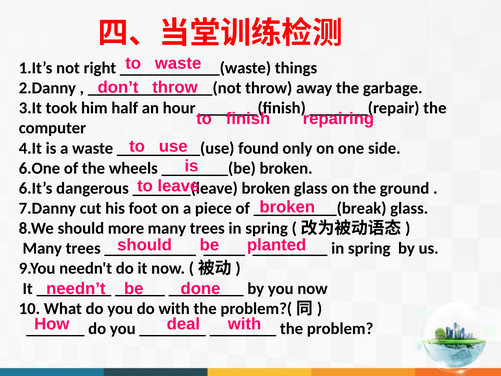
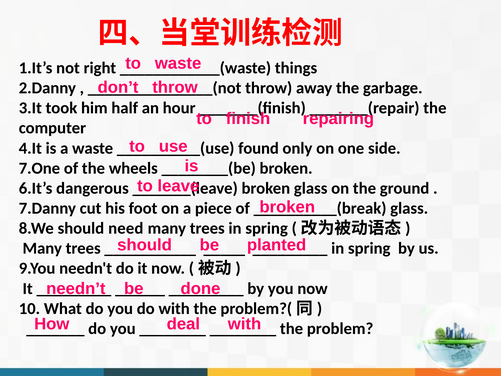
6.One: 6.One -> 7.One (39, 168)
more: more -> need (126, 228)
